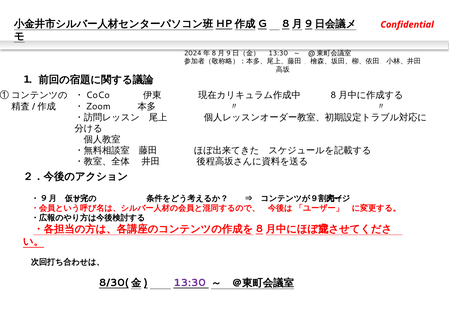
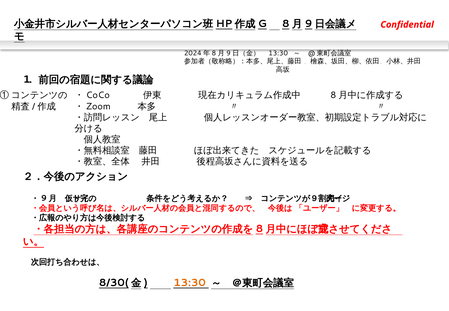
13:30 colour: purple -> orange (190, 283)
